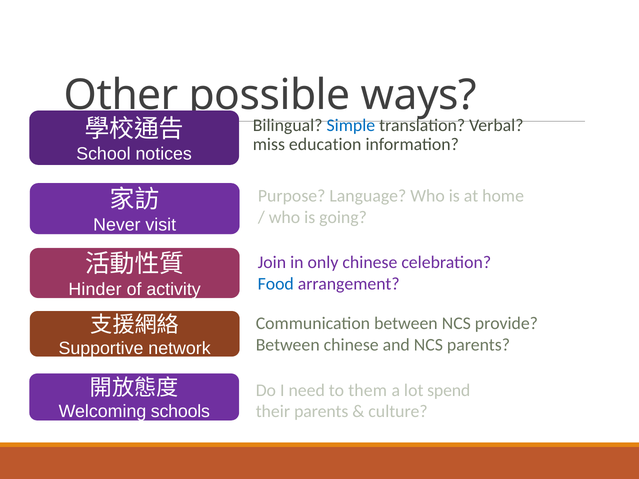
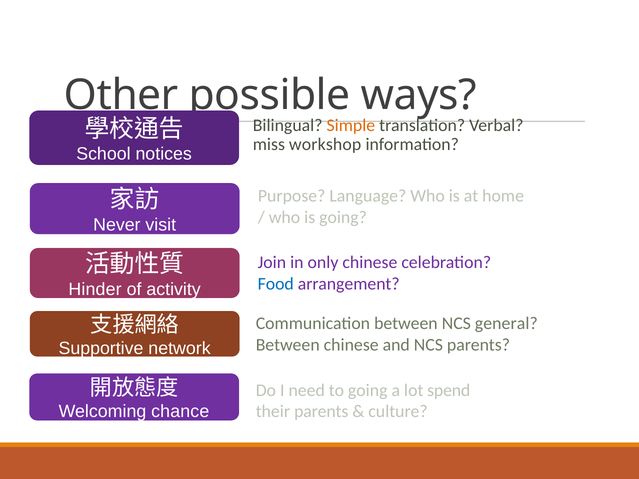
Simple colour: blue -> orange (351, 125)
education: education -> workshop (325, 145)
provide: provide -> general (506, 324)
to them: them -> going (368, 390)
schools: schools -> chance (180, 412)
